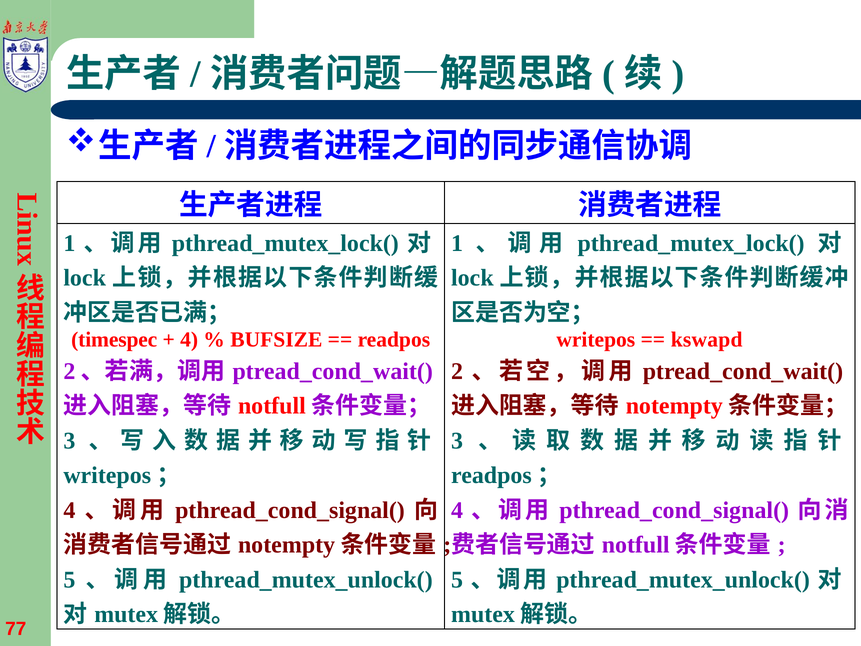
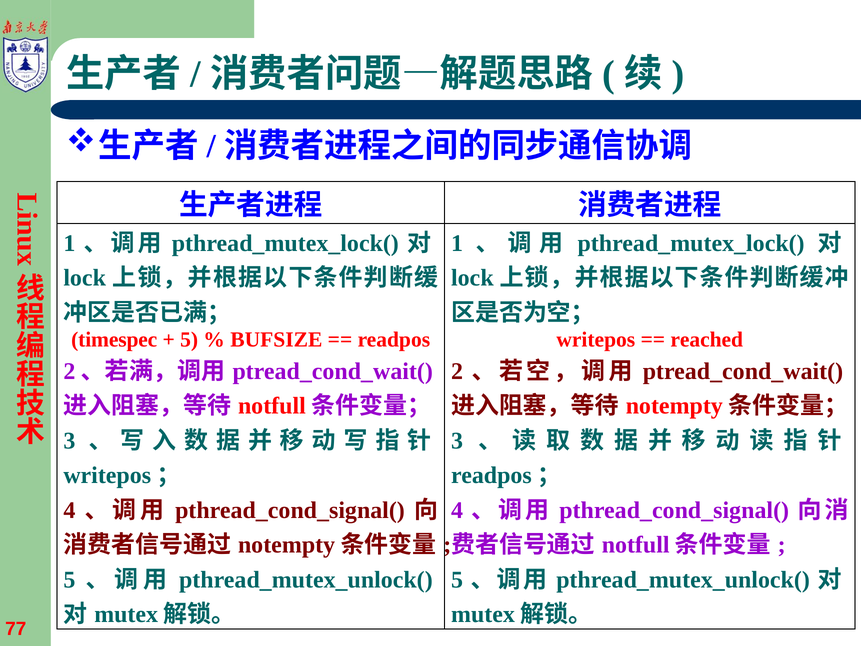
4: 4 -> 5 (189, 340)
kswapd: kswapd -> reached (707, 340)
